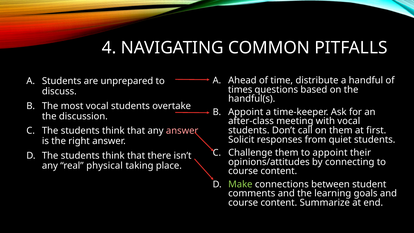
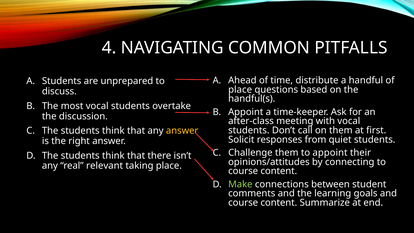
times: times -> place (240, 90)
answer colour: pink -> yellow (182, 131)
physical: physical -> relevant (105, 166)
